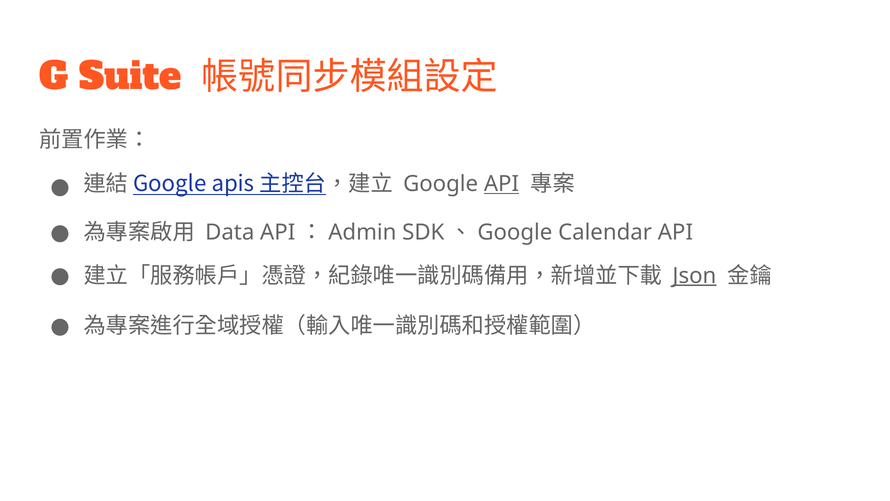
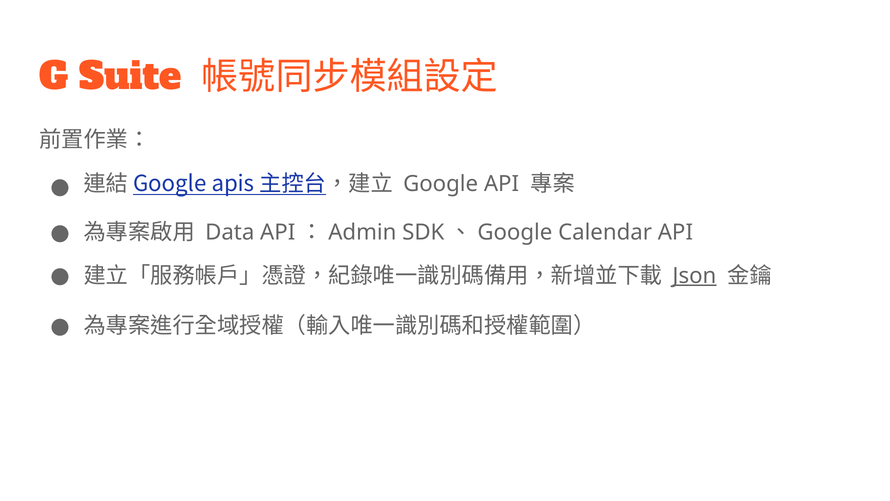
API underline: present -> none (501, 184)
